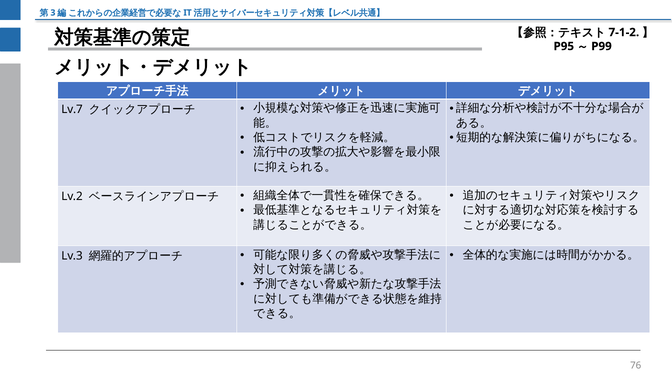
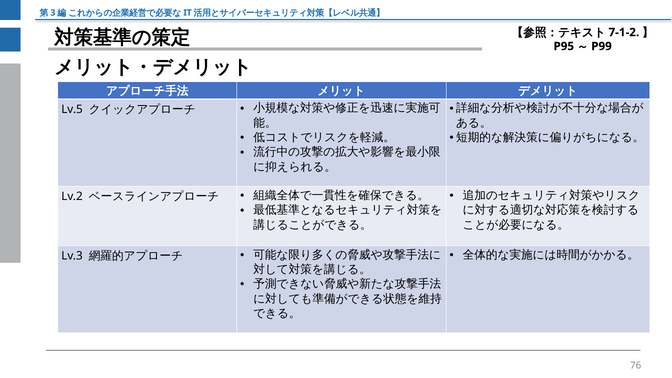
Lv.7: Lv.7 -> Lv.5 (72, 109)
